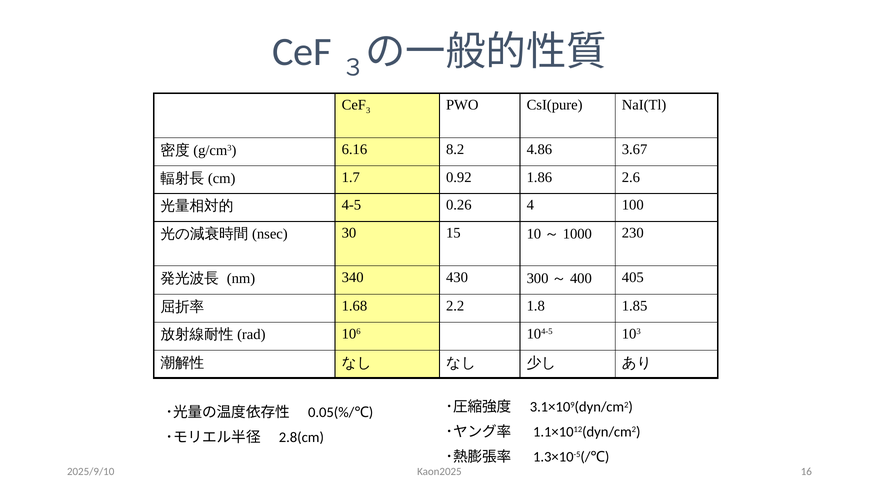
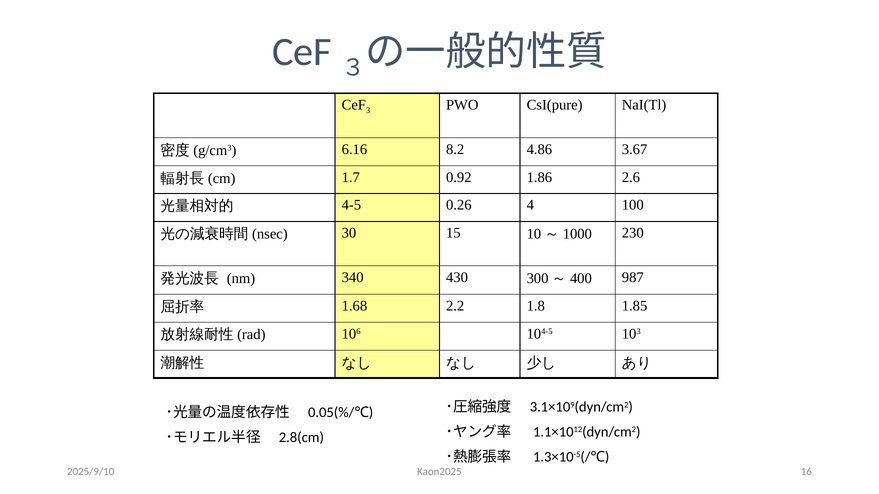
405: 405 -> 987 (633, 277)
